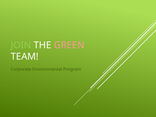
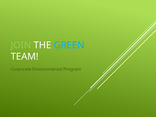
GREEN colour: pink -> light blue (69, 45)
